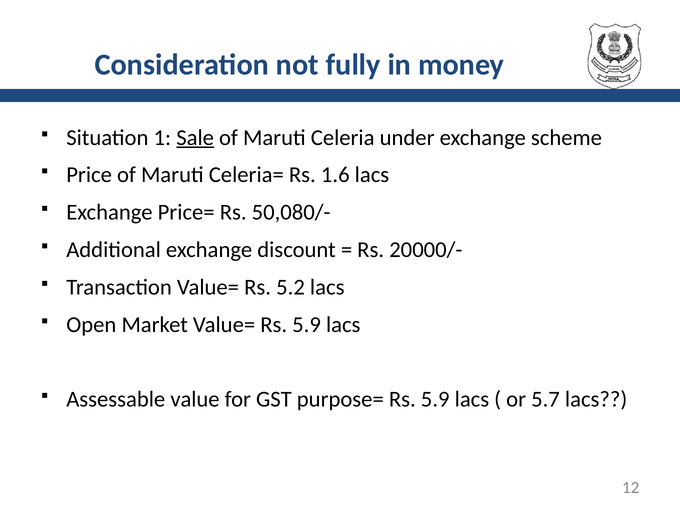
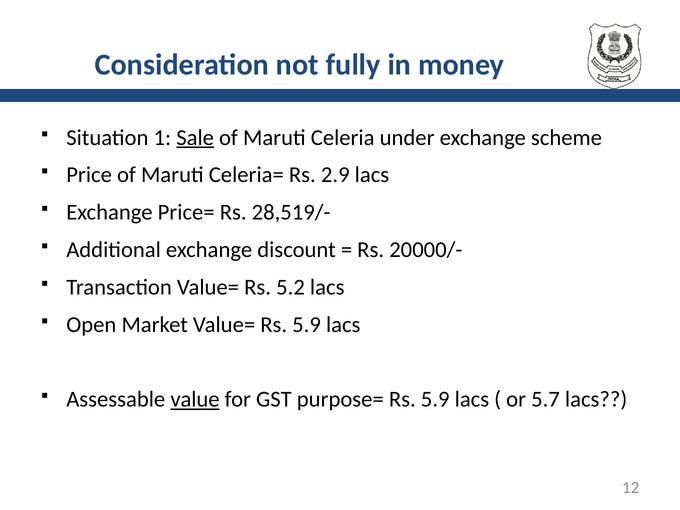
1.6: 1.6 -> 2.9 (335, 175)
50,080/-: 50,080/- -> 28,519/- (291, 212)
value underline: none -> present (195, 399)
